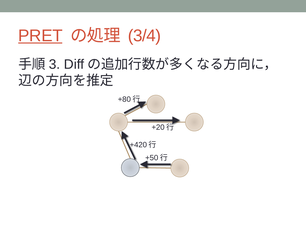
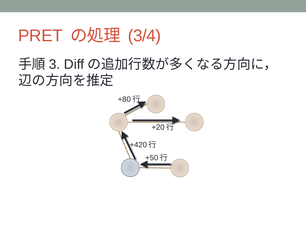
PRET underline: present -> none (40, 36)
